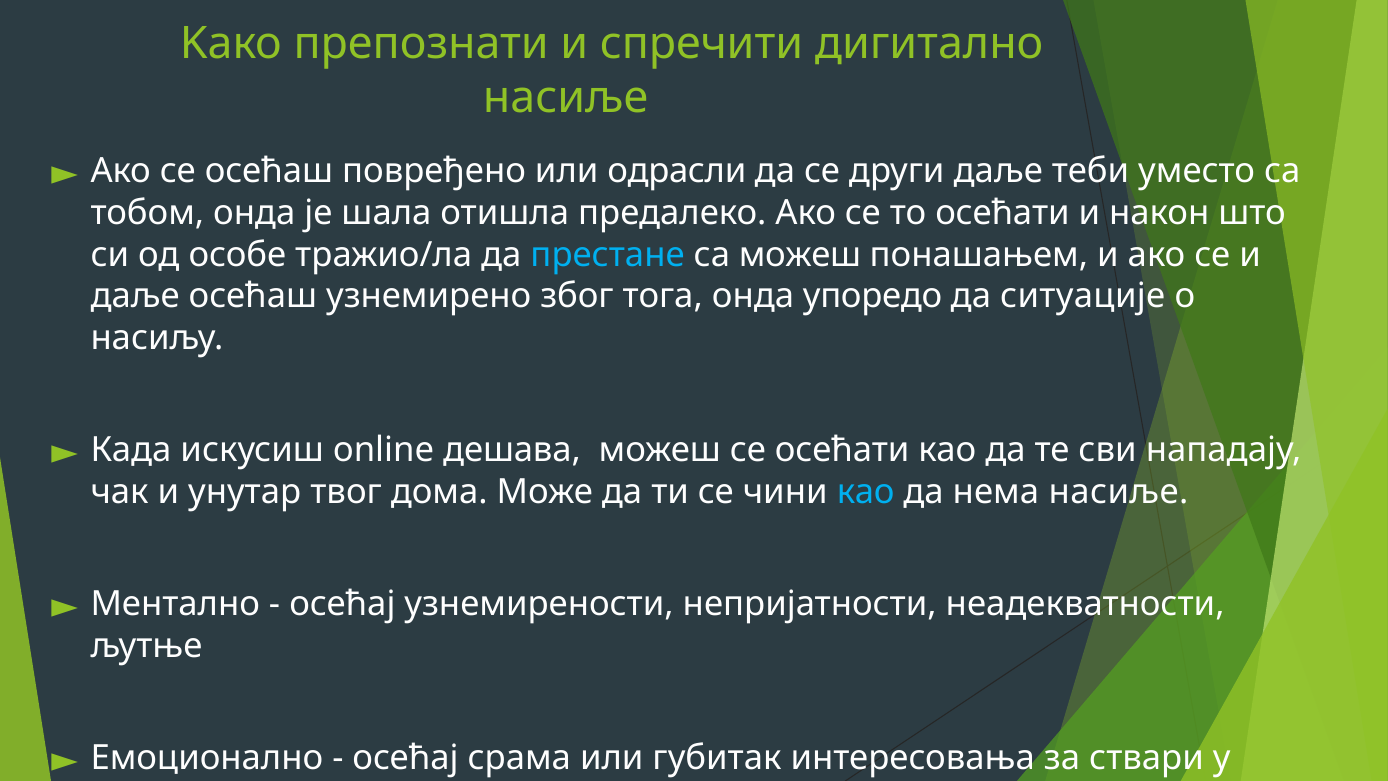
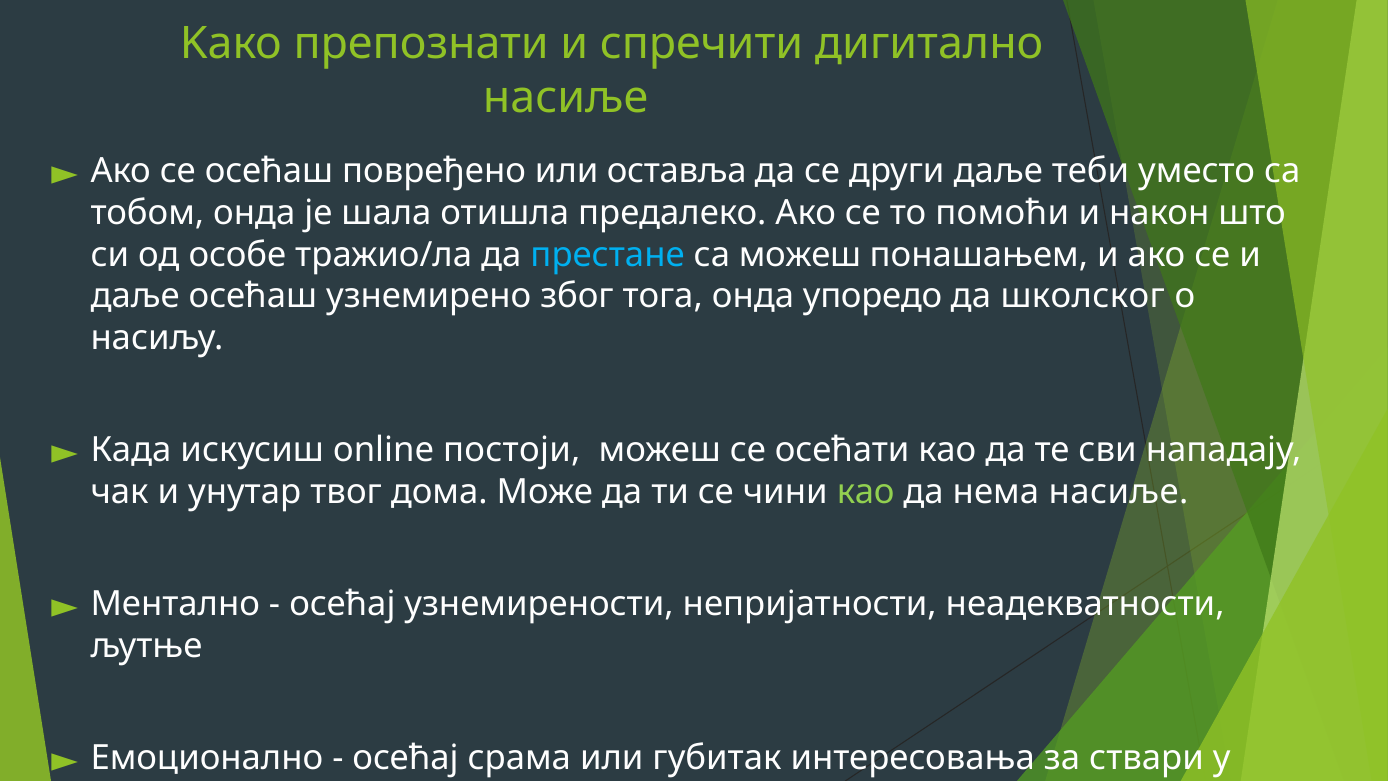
одрасли: одрасли -> оставља (677, 171)
то осећати: осећати -> помоћи (1002, 213)
ситуације: ситуације -> школског (1083, 296)
дешава: дешава -> постоји (512, 450)
као colour: light blue -> light green (866, 492)
